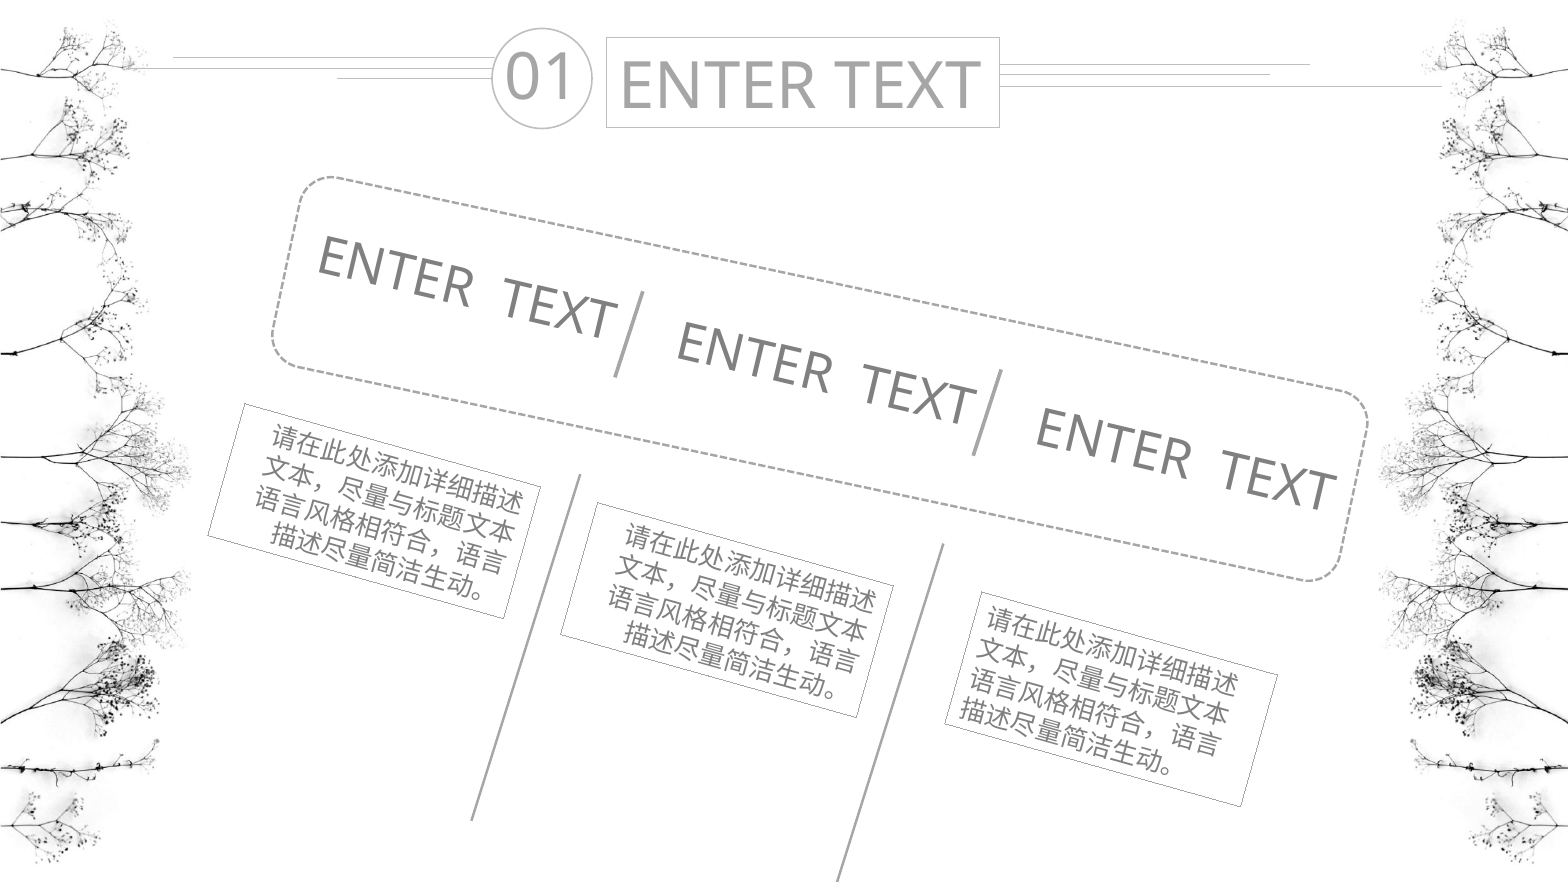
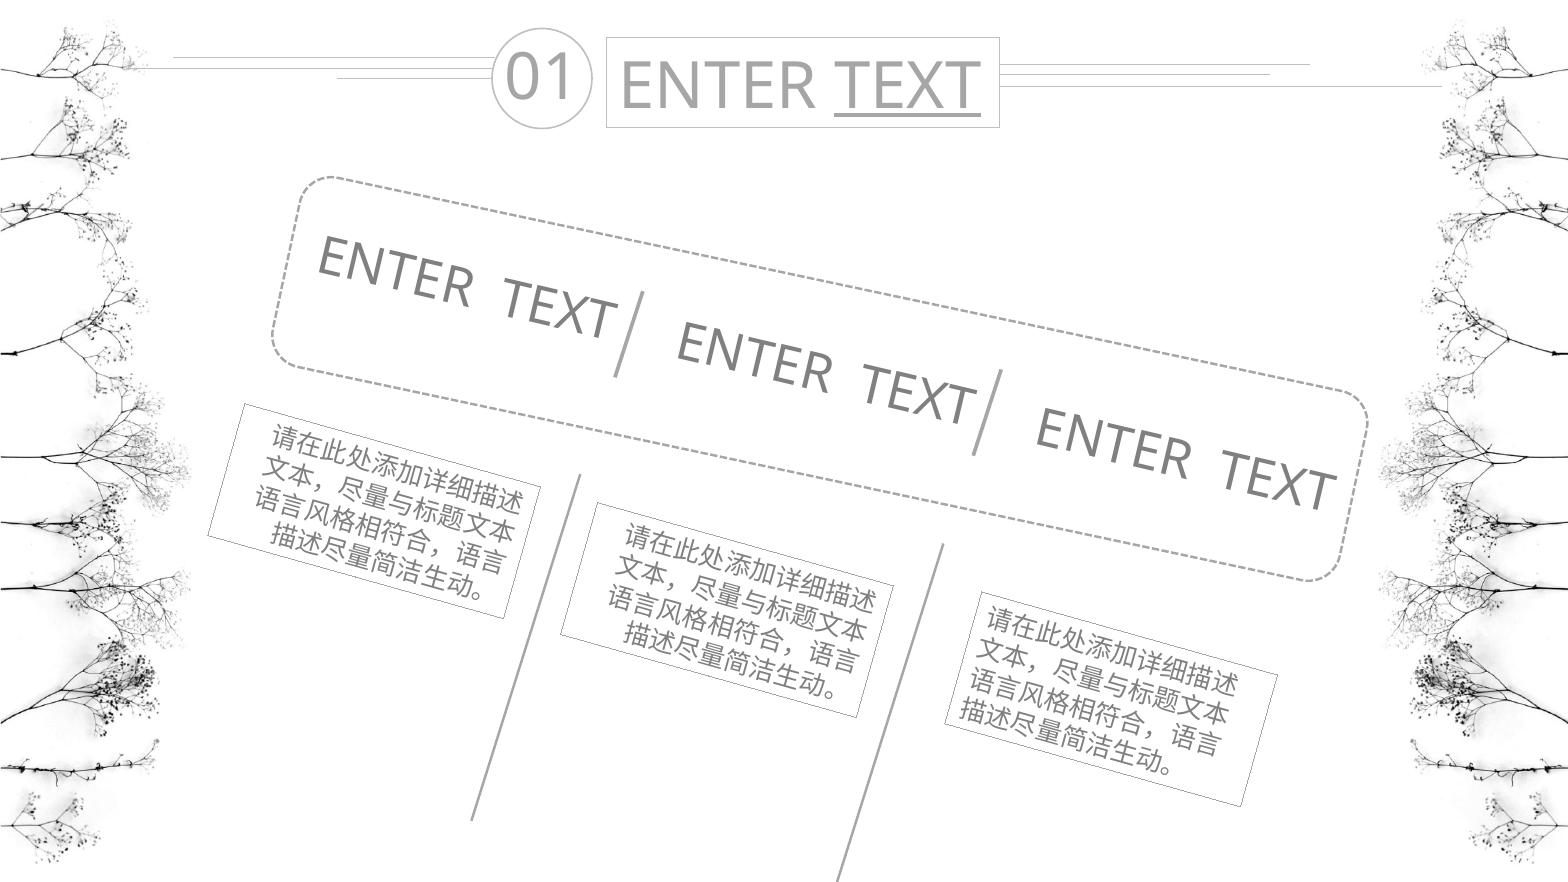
TEXT underline: none -> present (908, 87)
